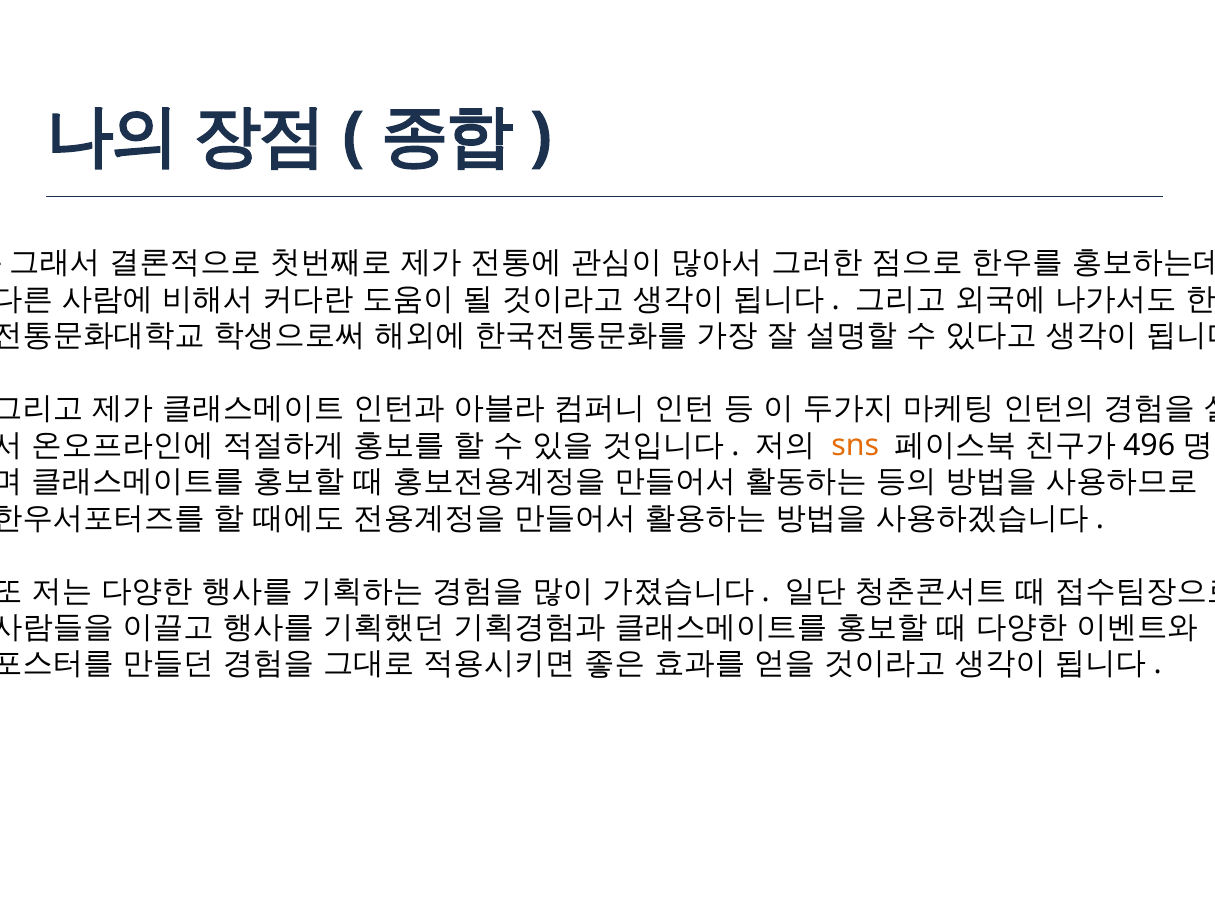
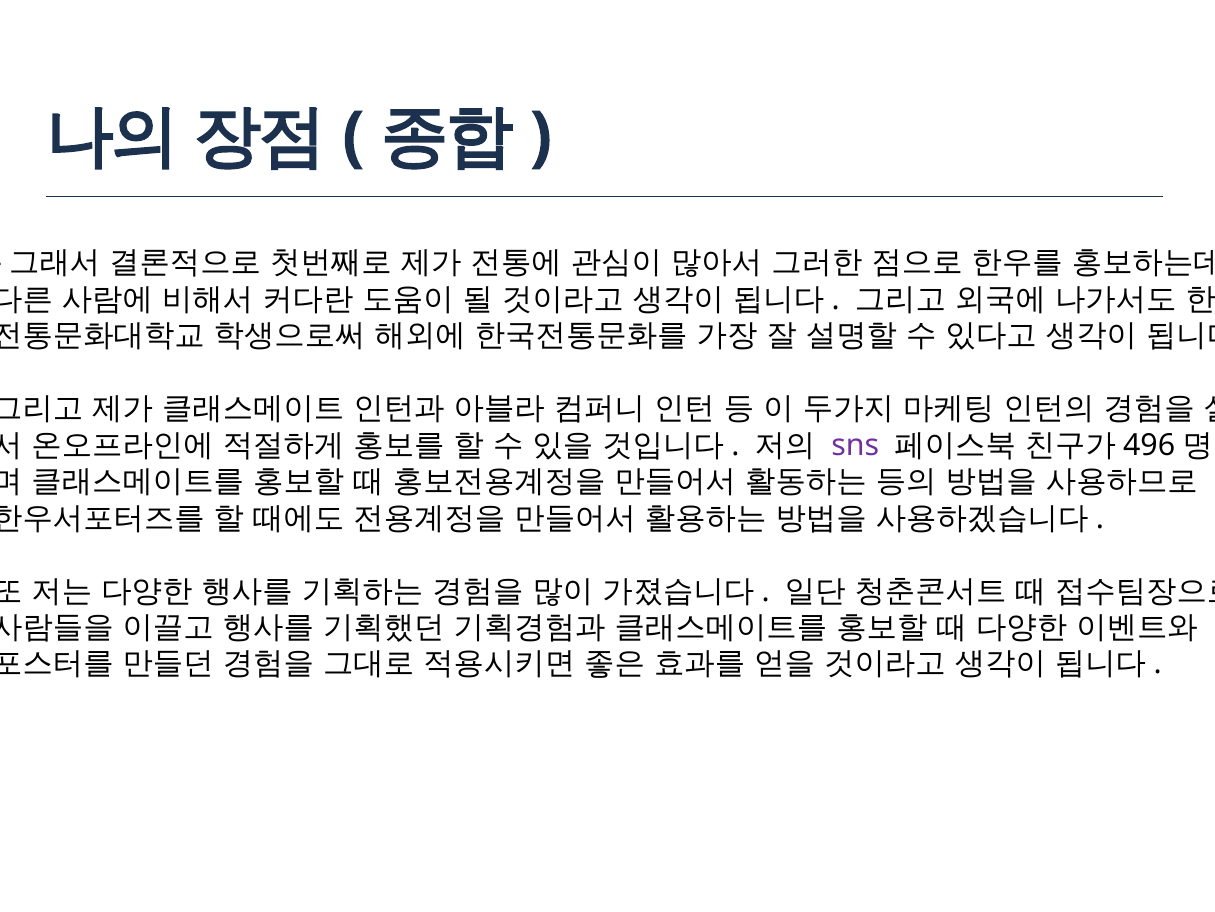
sns colour: orange -> purple (855, 445)
